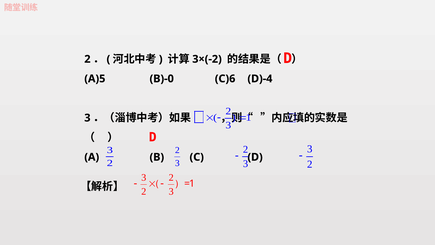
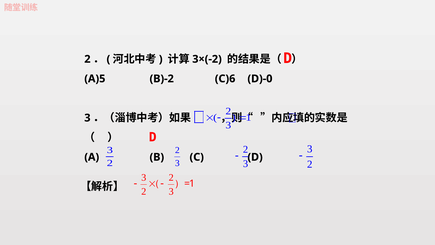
B)-0: B)-0 -> B)-2 (162, 79)
D)-4: D)-4 -> D)-0 (260, 79)
